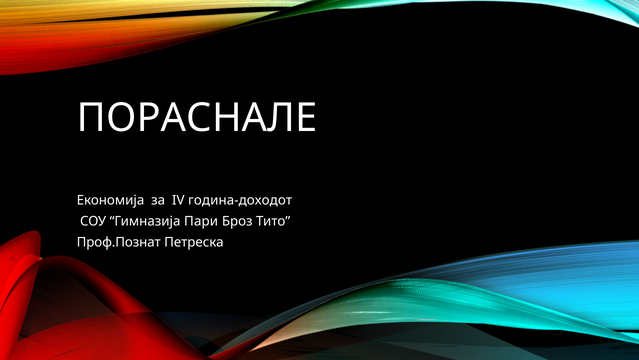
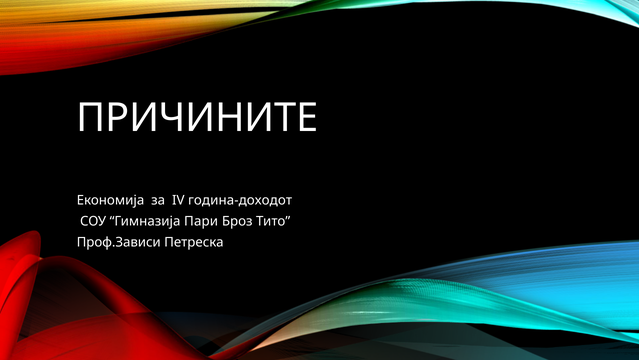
ПОРАСНАЛЕ: ПОРАСНАЛЕ -> ПРИЧИНИТЕ (197, 118)
Проф.Познат: Проф.Познат -> Проф.Зависи (119, 242)
